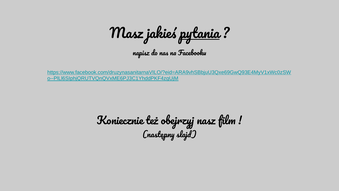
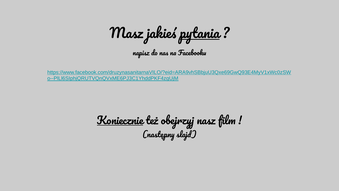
Koniecznie underline: none -> present (120, 121)
